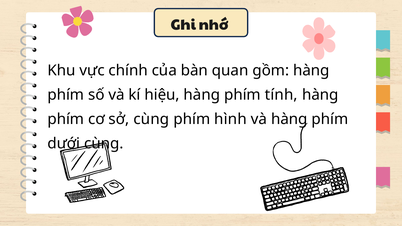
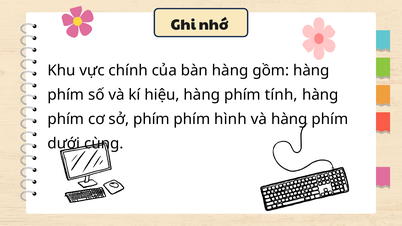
bàn quan: quan -> hàng (230, 71)
sở cùng: cùng -> phím (151, 119)
